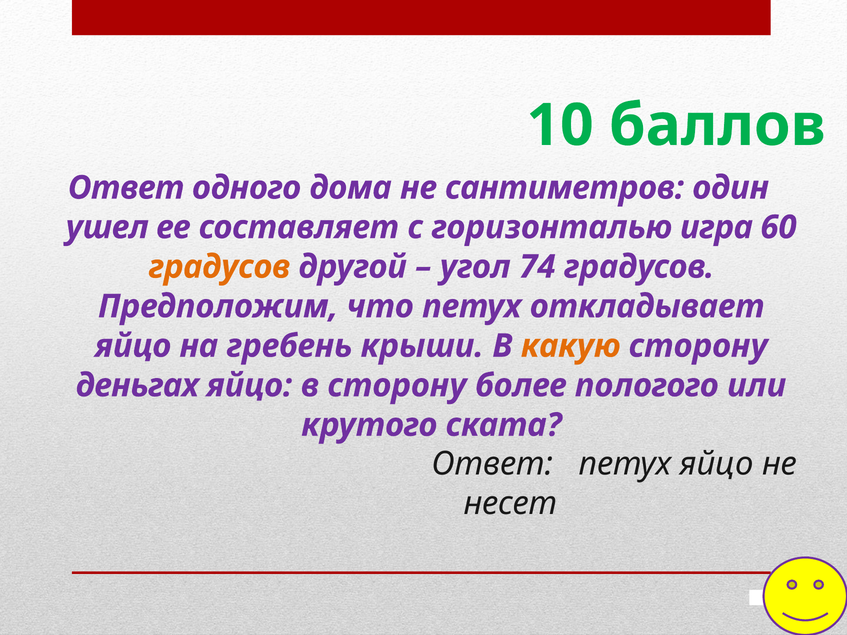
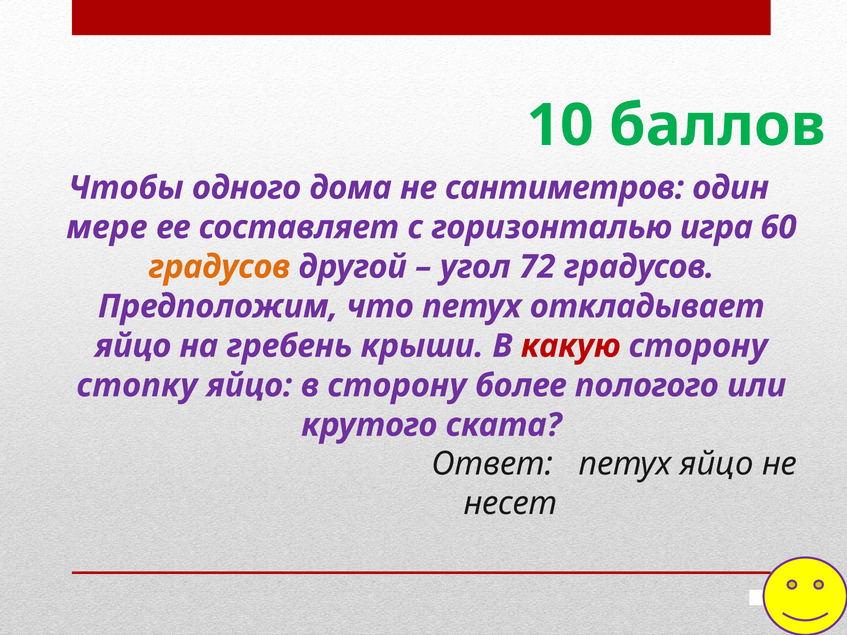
Ответ: Ответ -> Чтобы (126, 188)
ушел: ушел -> мере (107, 227)
74: 74 -> 72 (537, 267)
какую colour: orange -> red (571, 346)
деньгах: деньгах -> стопку (137, 386)
